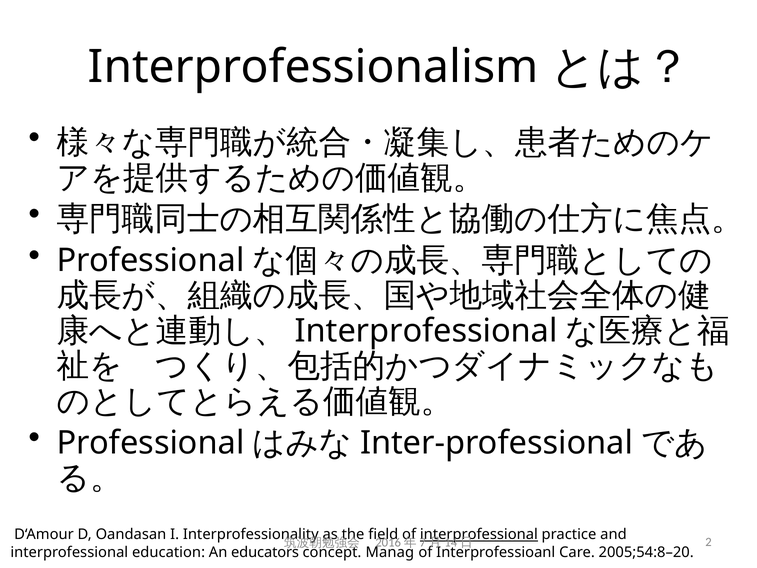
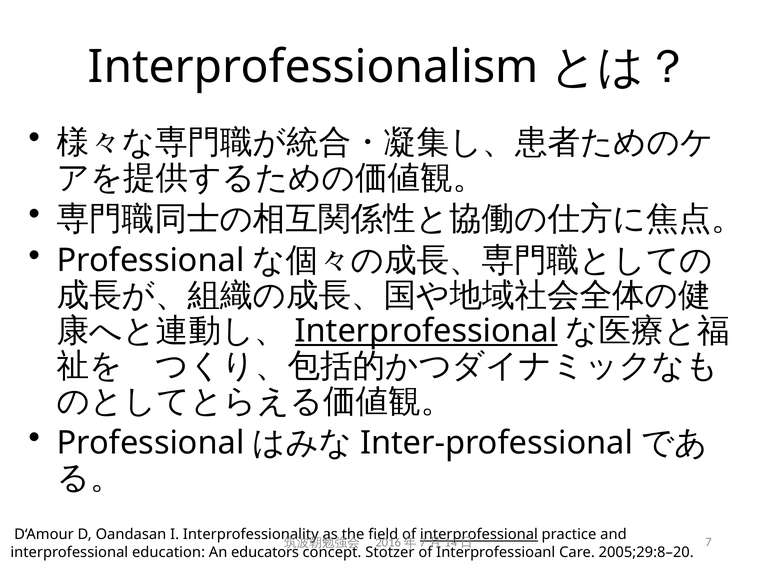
Interprofessional underline: none -> present (426, 331)
2: 2 -> 7 (708, 542)
Manag: Manag -> Stotzer (390, 552)
2005;54:8–20: 2005;54:8–20 -> 2005;29:8–20 (646, 552)
